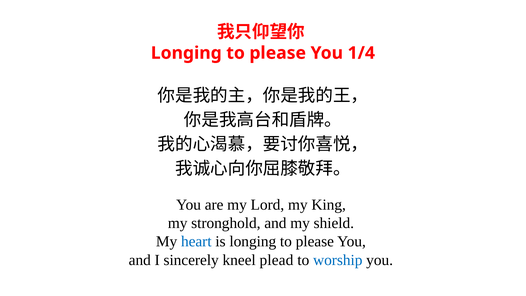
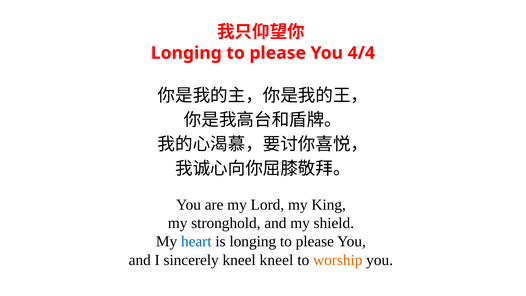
1/4: 1/4 -> 4/4 (361, 53)
kneel plead: plead -> kneel (276, 260)
worship colour: blue -> orange (338, 260)
